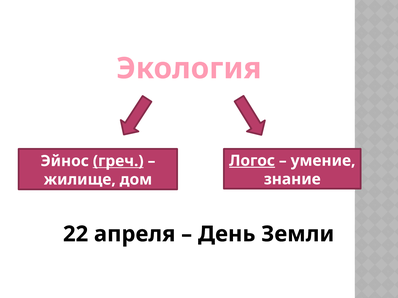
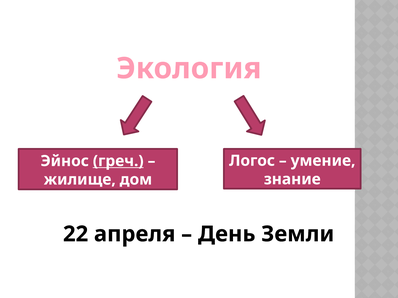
Логос underline: present -> none (252, 161)
